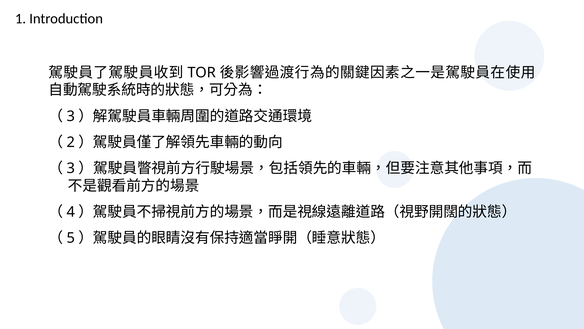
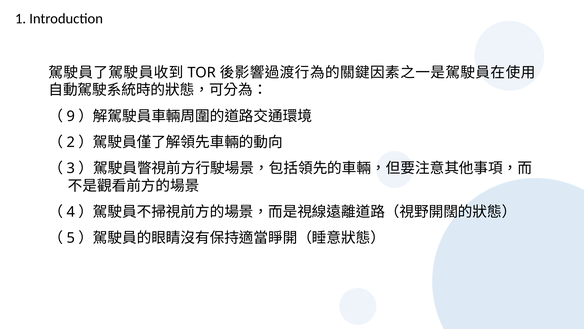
3: 3 -> 9 (71, 116)
